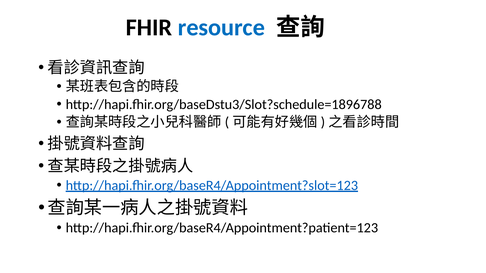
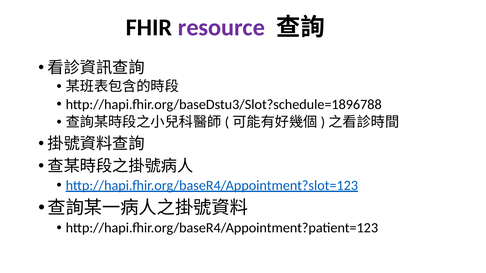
resource colour: blue -> purple (221, 27)
